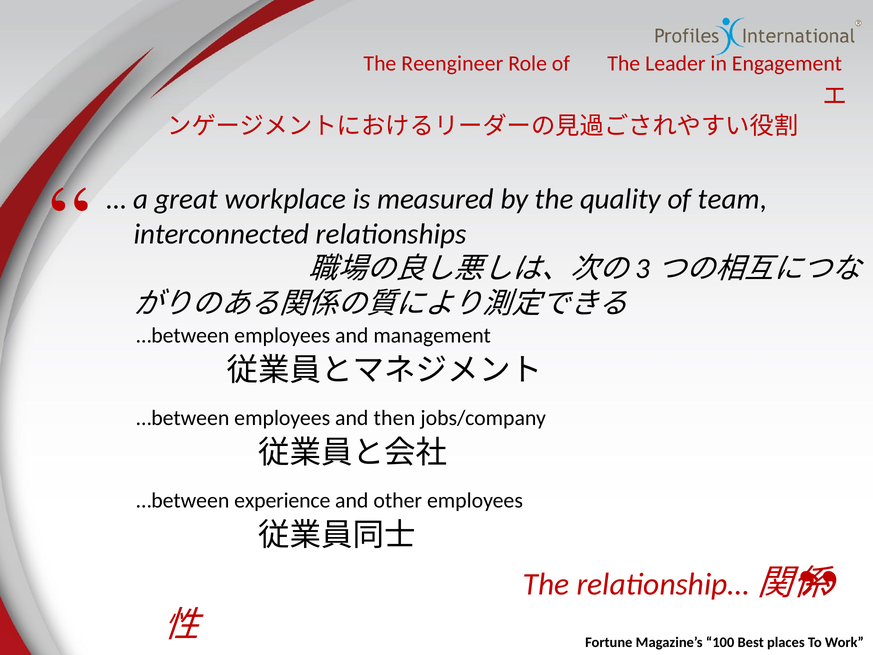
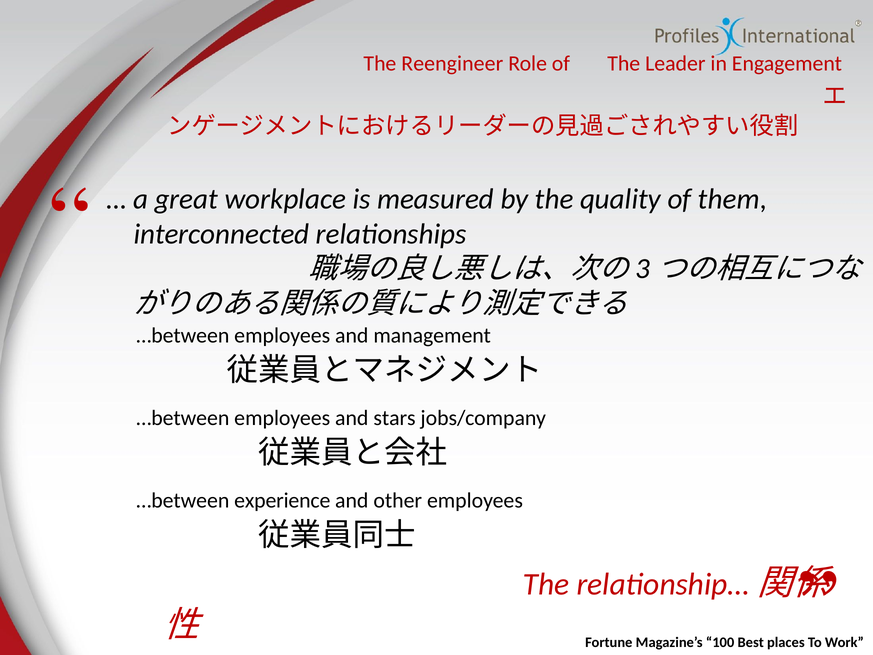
team: team -> them (733, 199)
then: then -> stars (395, 418)
